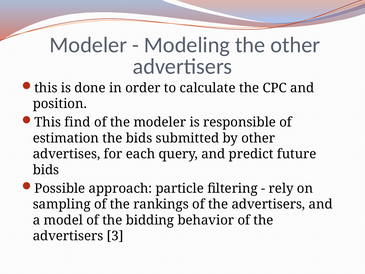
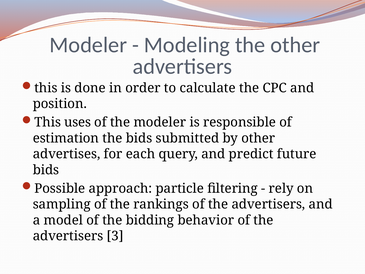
find: find -> uses (78, 122)
